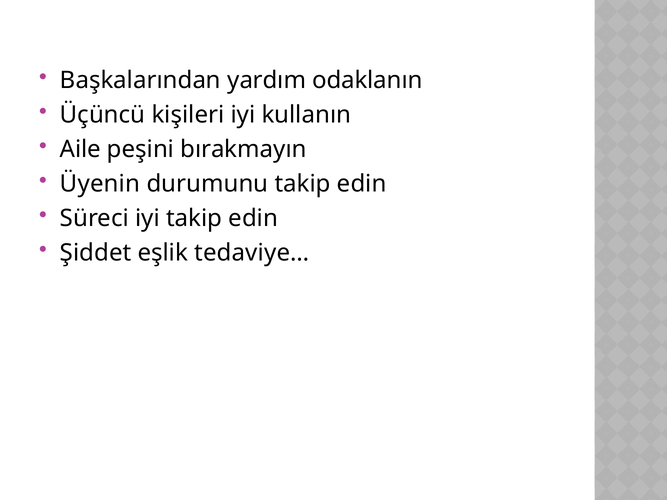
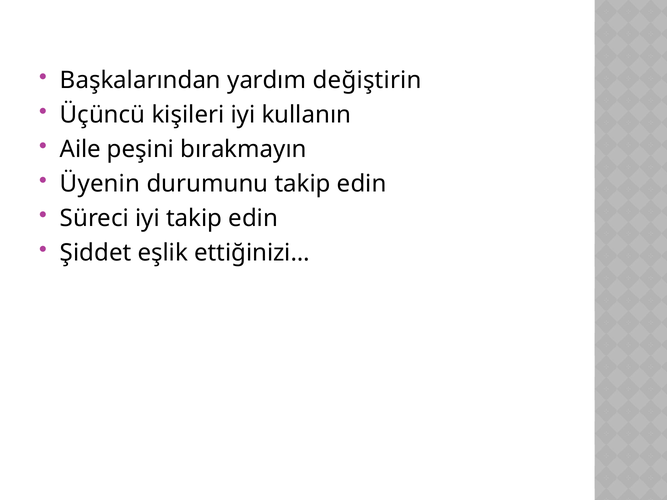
odaklanın: odaklanın -> değiştirin (367, 80)
tedaviye…: tedaviye… -> ettiğinizi… (252, 253)
